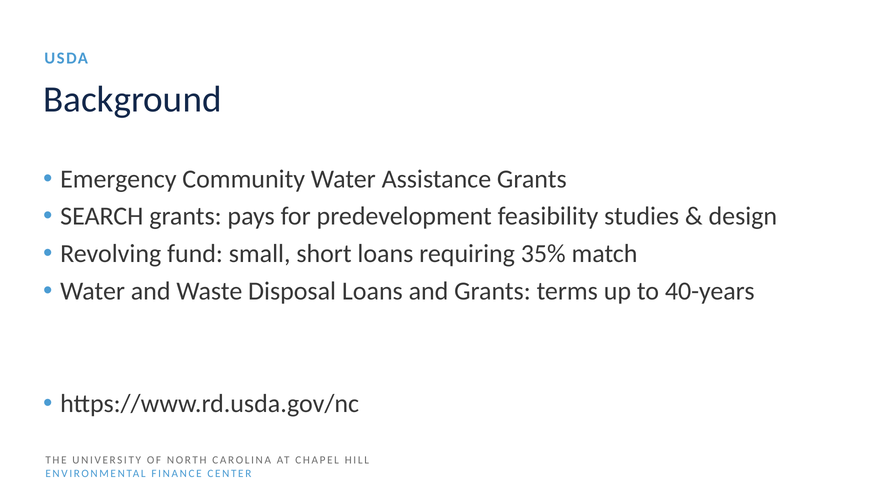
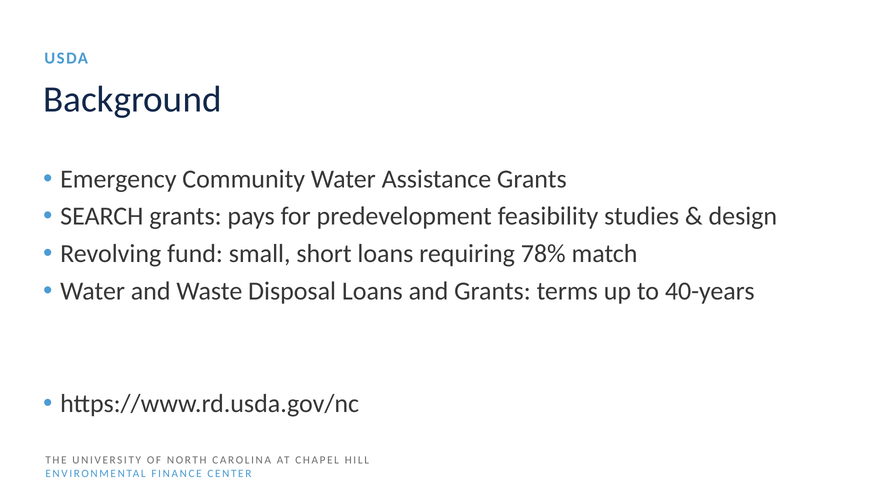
35%: 35% -> 78% (543, 254)
